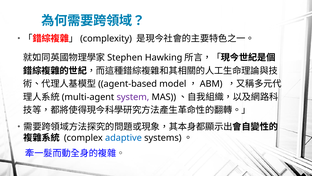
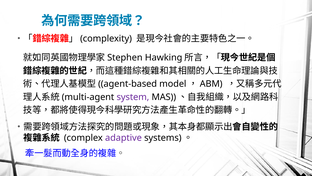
adaptive colour: blue -> purple (123, 138)
